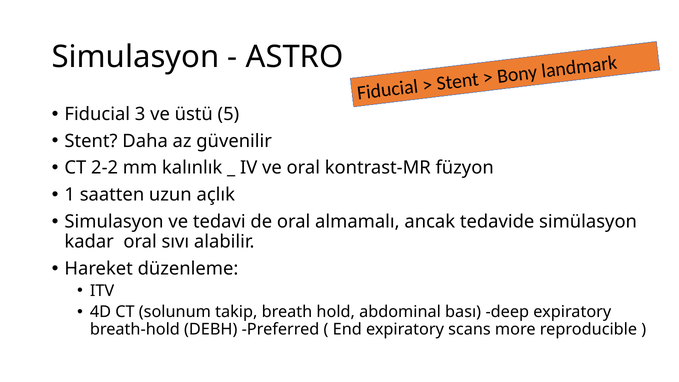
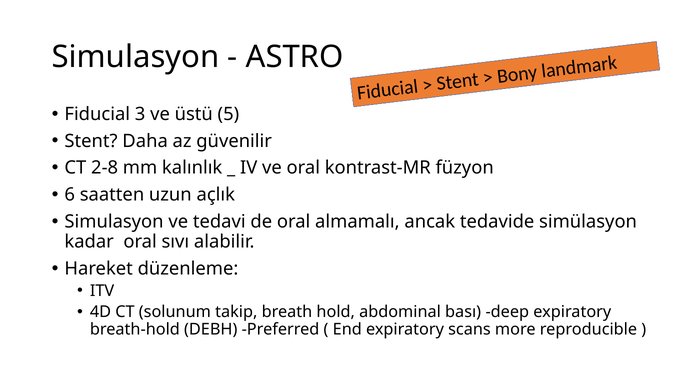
2-2: 2-2 -> 2-8 (105, 168)
1: 1 -> 6 (70, 195)
